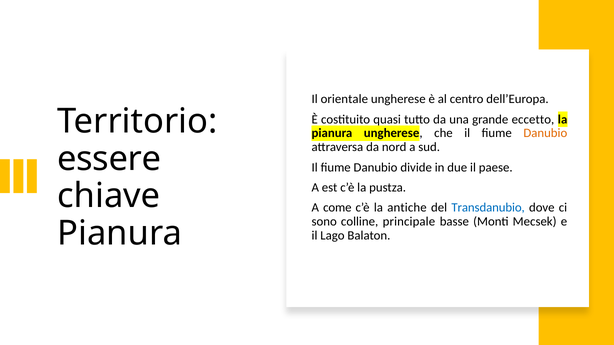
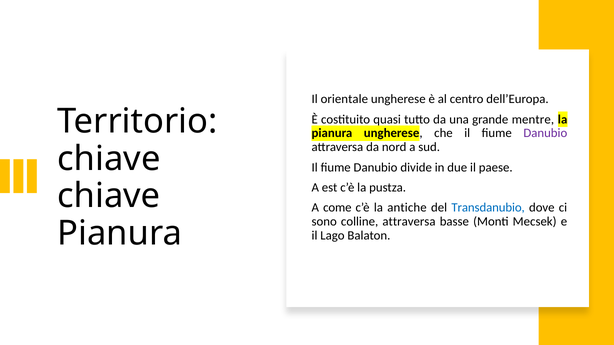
eccetto: eccetto -> mentre (533, 120)
Danubio colour: orange -> purple (545, 133)
essere: essere -> chiave (109, 159)
colline principale: principale -> attraversa (409, 222)
